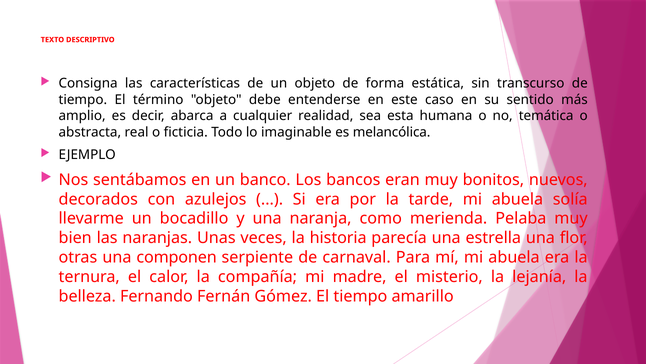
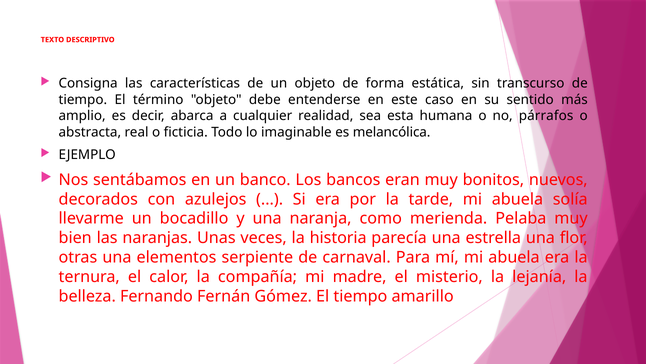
temática: temática -> párrafos (546, 116)
componen: componen -> elementos (177, 257)
